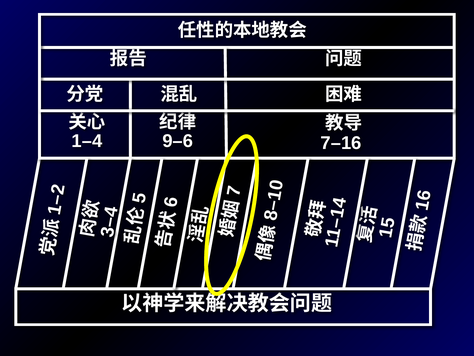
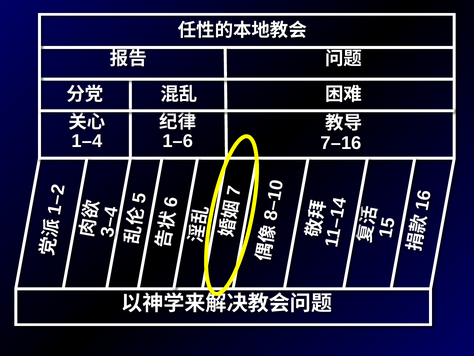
9–6: 9–6 -> 1–6 (178, 141)
